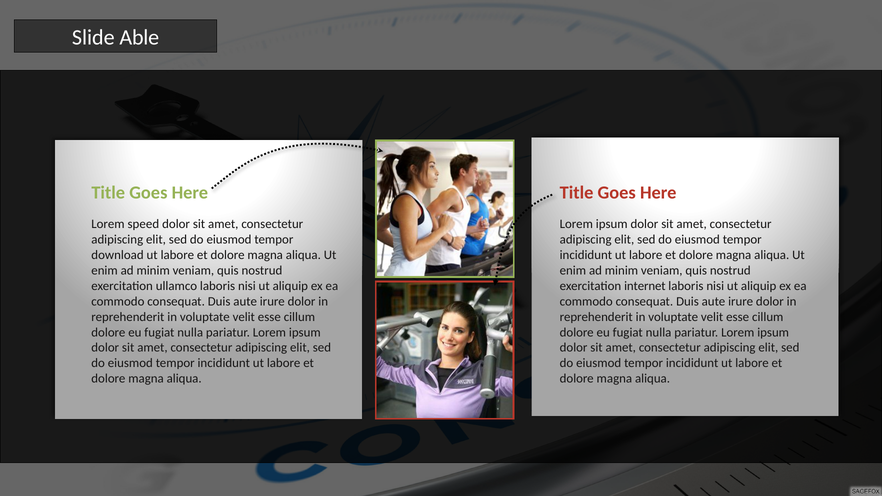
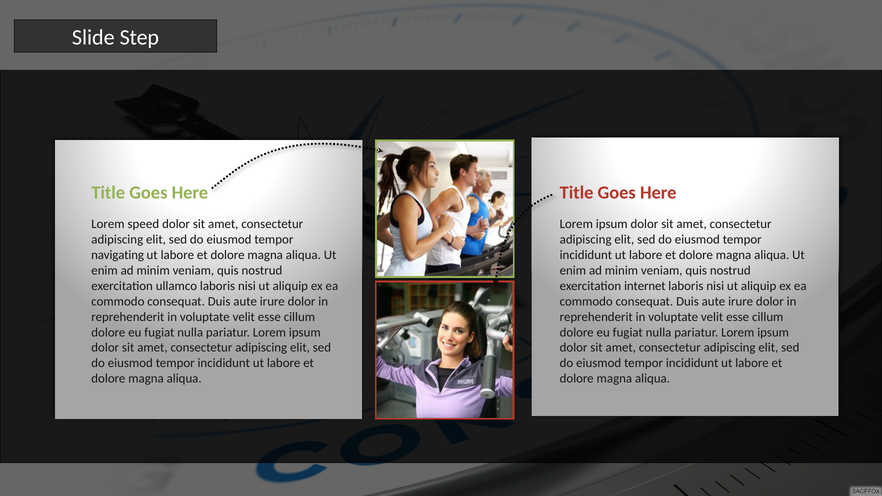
Able: Able -> Step (139, 38)
download: download -> navigating (118, 255)
